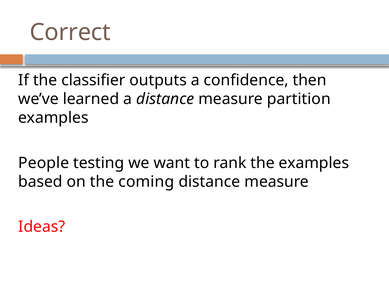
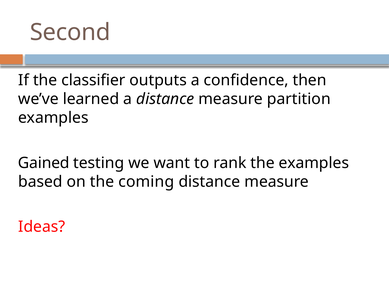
Correct: Correct -> Second (70, 32)
People: People -> Gained (44, 163)
